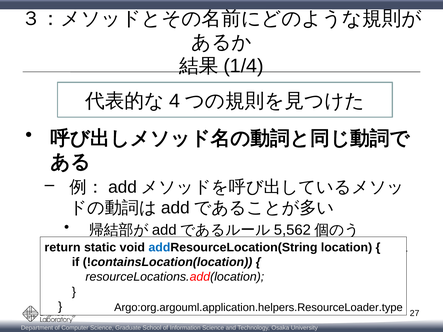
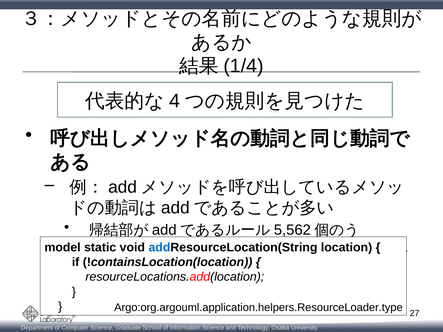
return: return -> model (63, 248)
